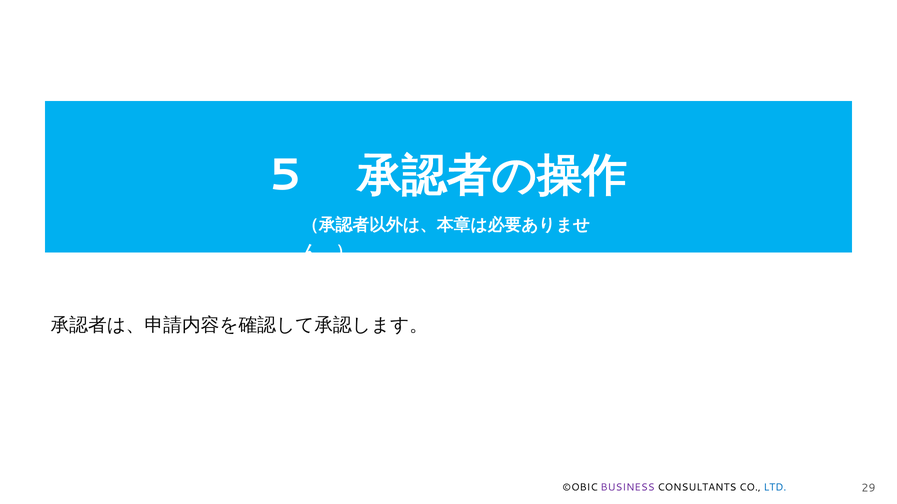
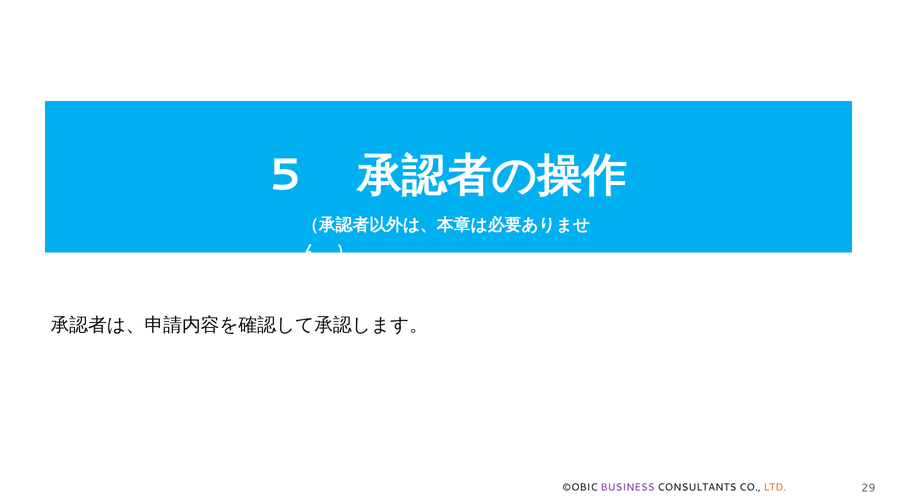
LTD colour: blue -> orange (775, 488)
